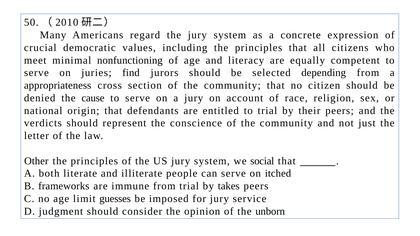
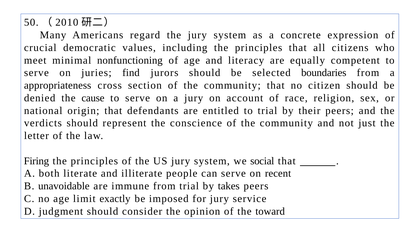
depending: depending -> boundaries (324, 73)
Other: Other -> Firing (36, 161)
itched: itched -> recent (278, 174)
frameworks: frameworks -> unavoidable (64, 186)
guesses: guesses -> exactly (115, 199)
unborn: unborn -> toward (270, 212)
